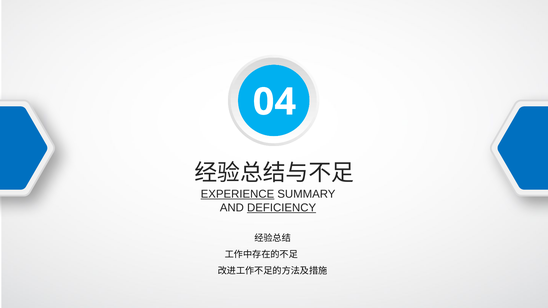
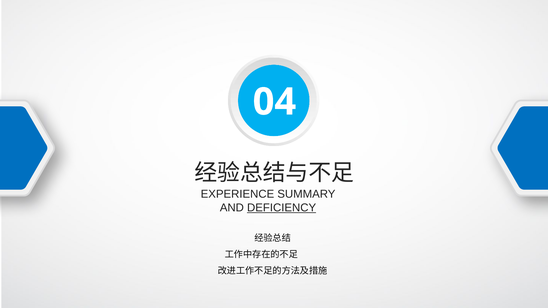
EXPERIENCE underline: present -> none (237, 194)
